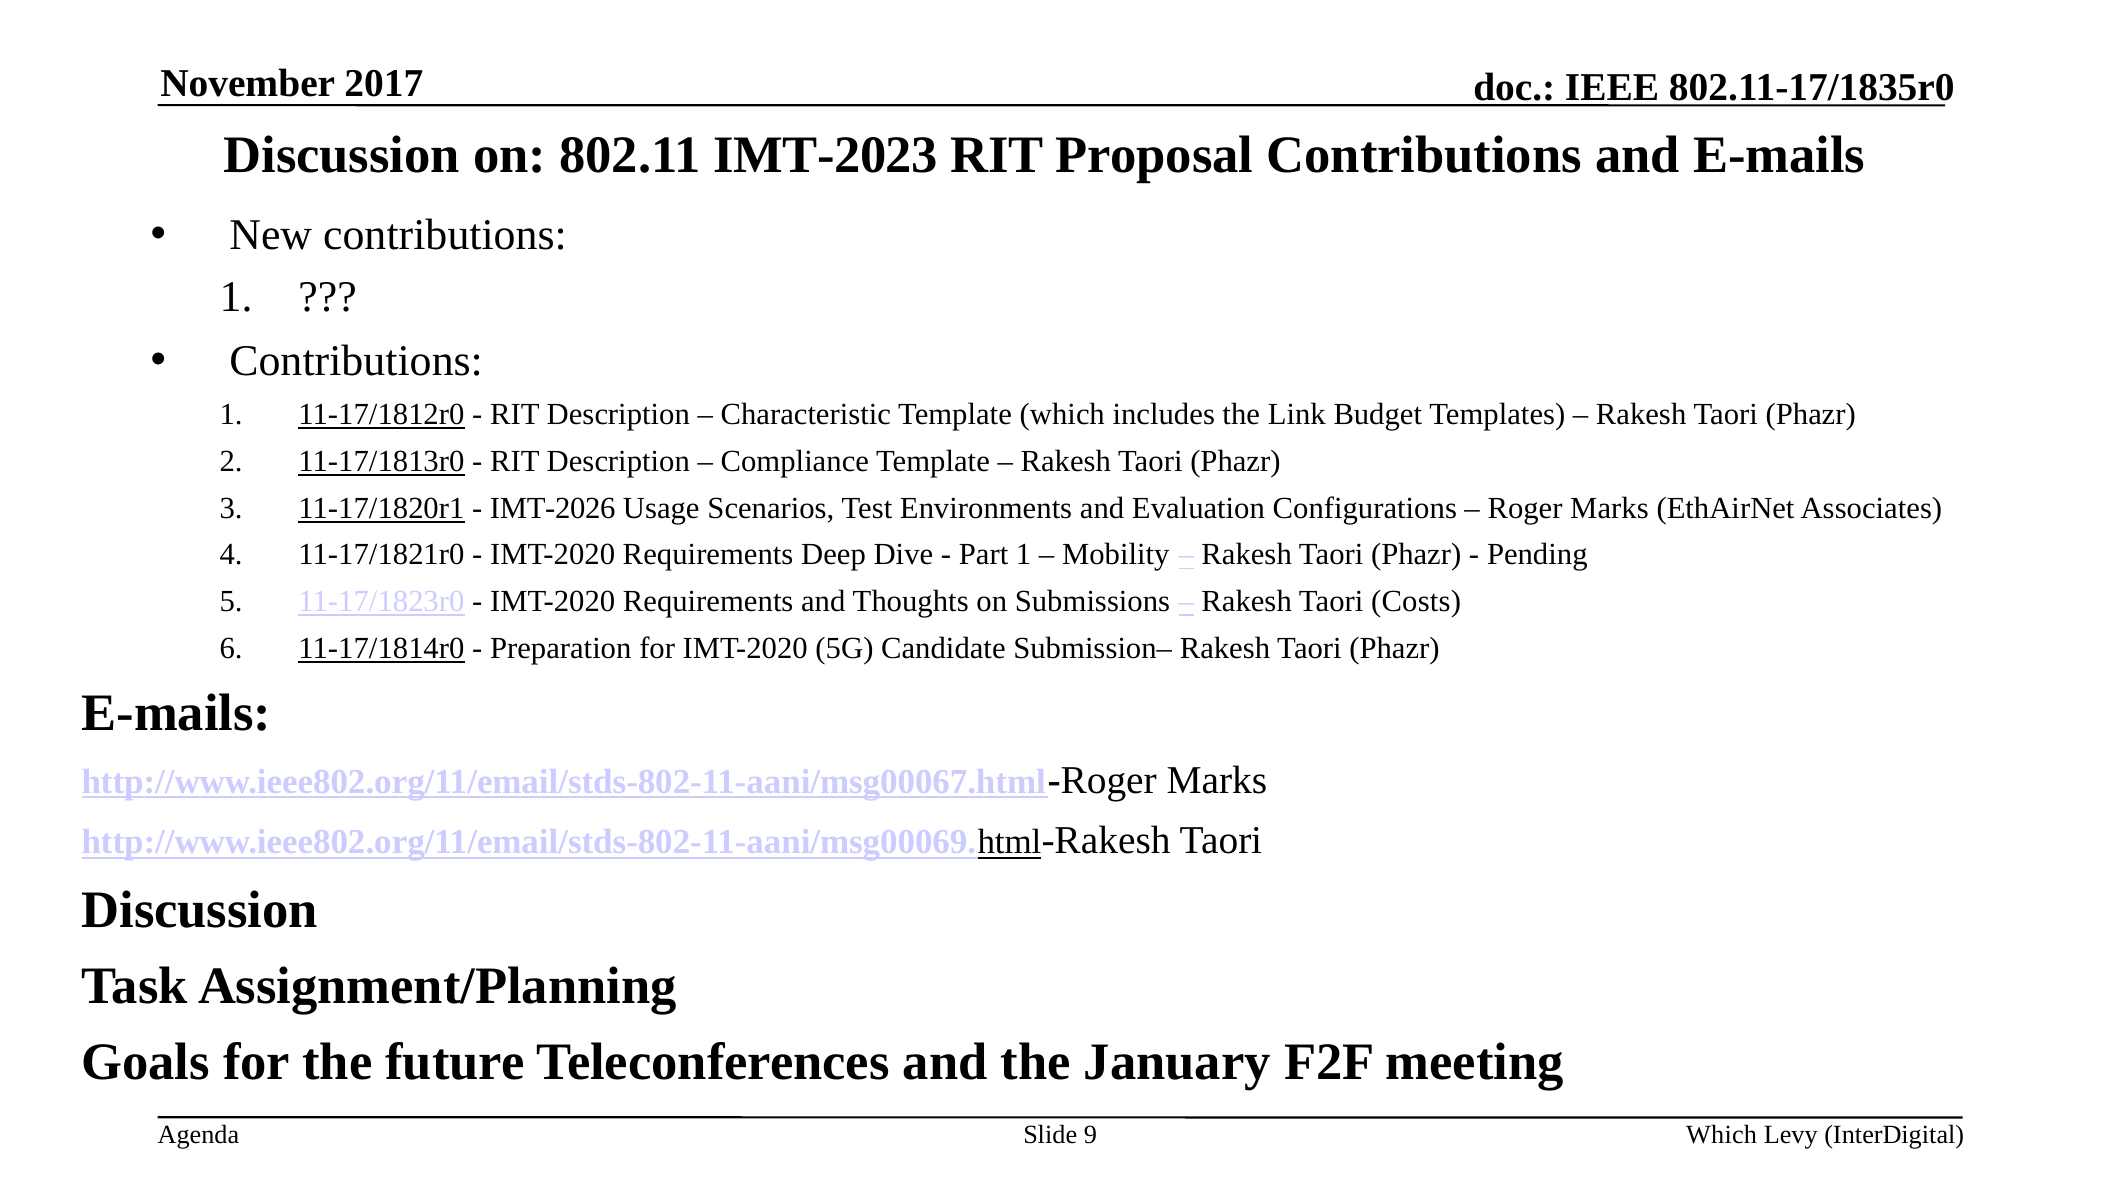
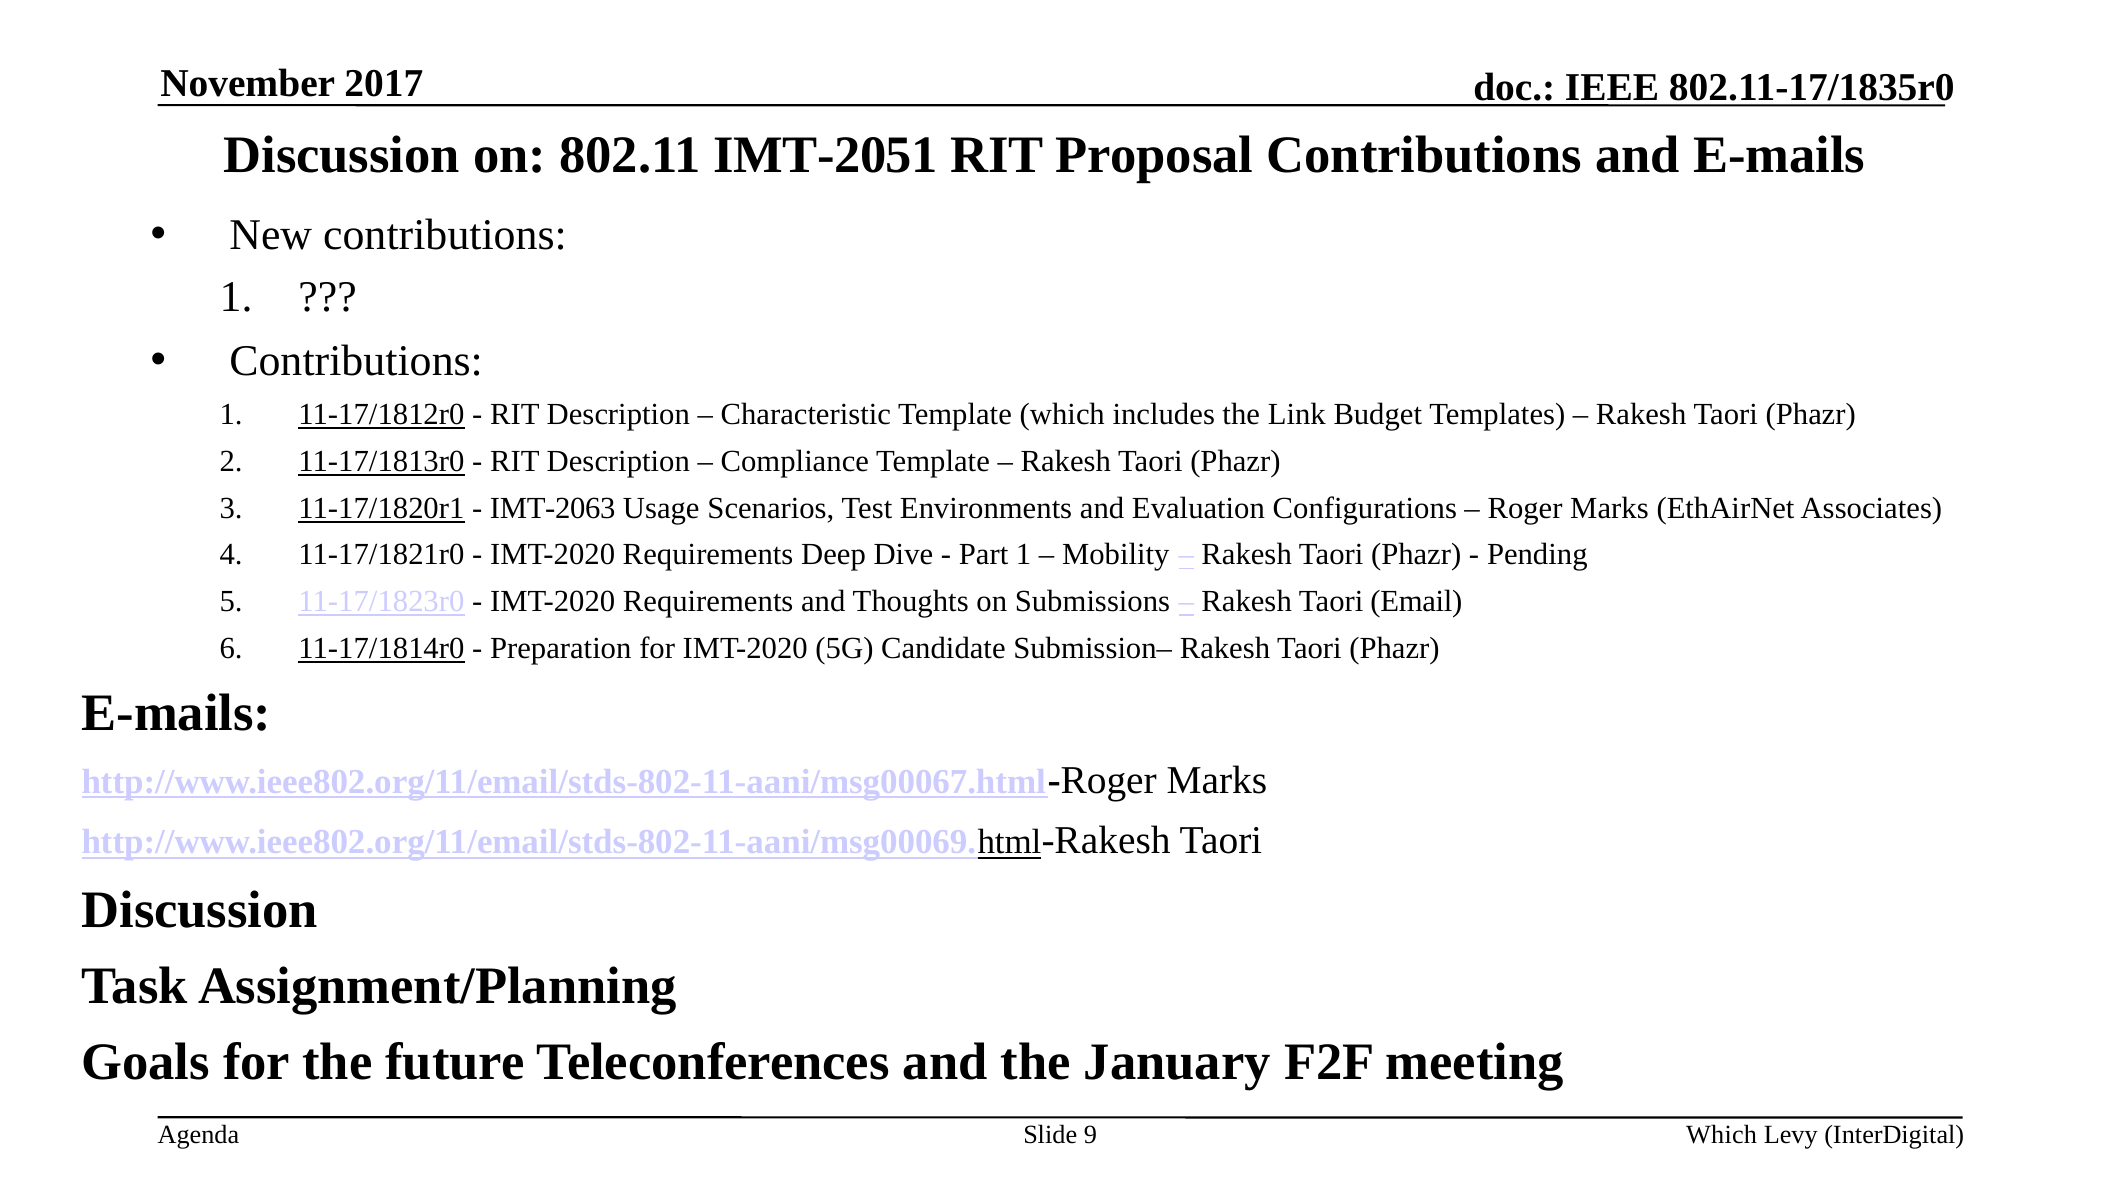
IMT-2023: IMT-2023 -> IMT-2051 (826, 155)
IMT-2026: IMT-2026 -> IMT-2063 (553, 508)
Costs: Costs -> Email (1416, 601)
